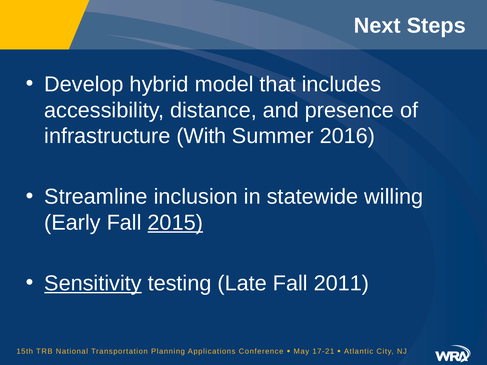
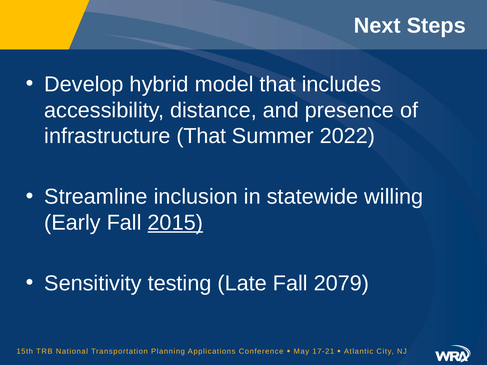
infrastructure With: With -> That (201, 136)
2016: 2016 -> 2022 (347, 136)
Sensitivity underline: present -> none (93, 284)
2011: 2011 -> 2079 (341, 284)
